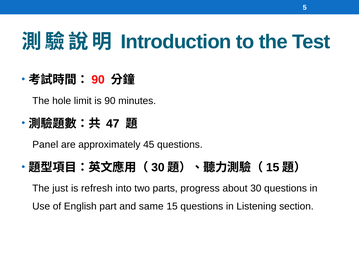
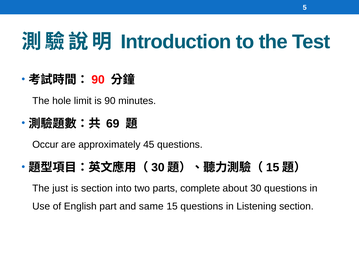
47: 47 -> 69 (113, 124)
Panel: Panel -> Occur (45, 145)
is refresh: refresh -> section (97, 189)
progress: progress -> complete (200, 189)
